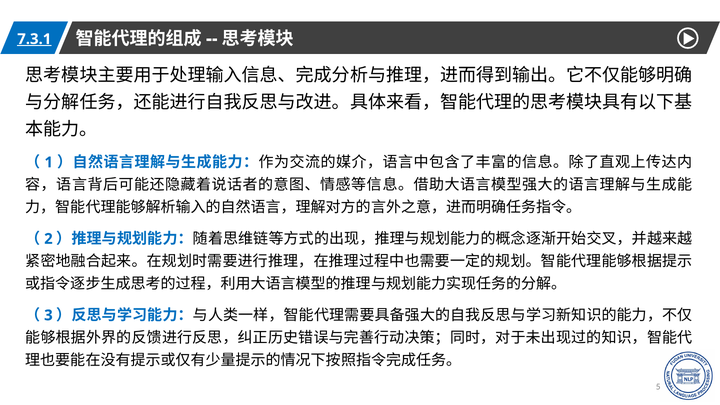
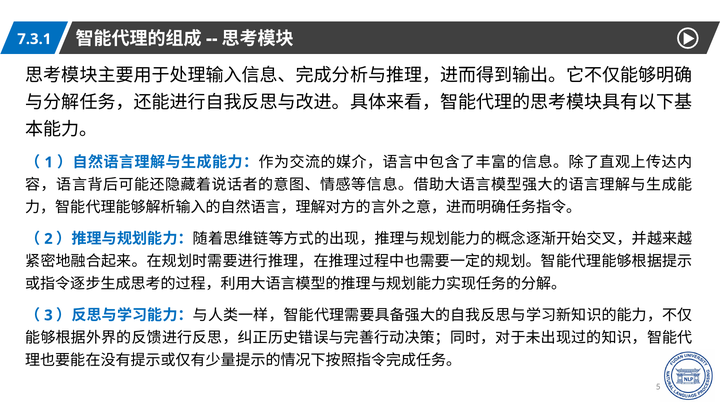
7.3.1 underline: present -> none (34, 39)
